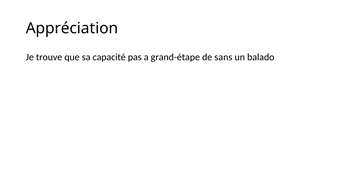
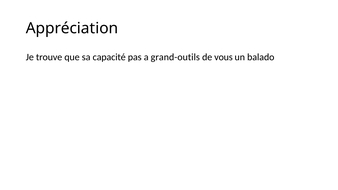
grand-étape: grand-étape -> grand-outils (175, 57)
sans: sans -> vous (223, 57)
